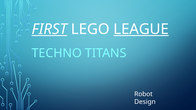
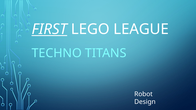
LEAGUE underline: present -> none (141, 29)
